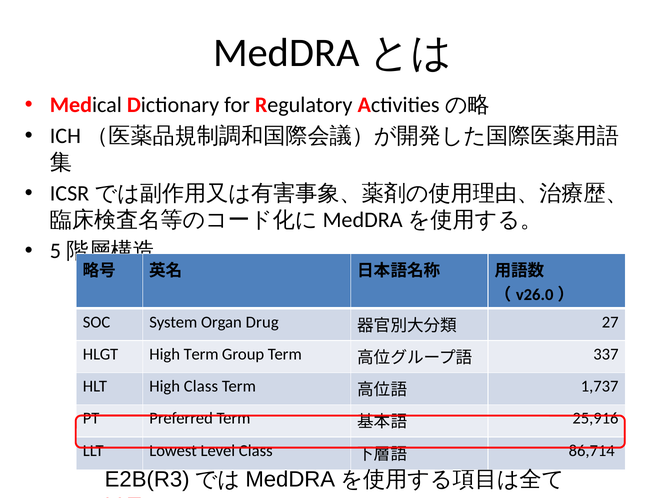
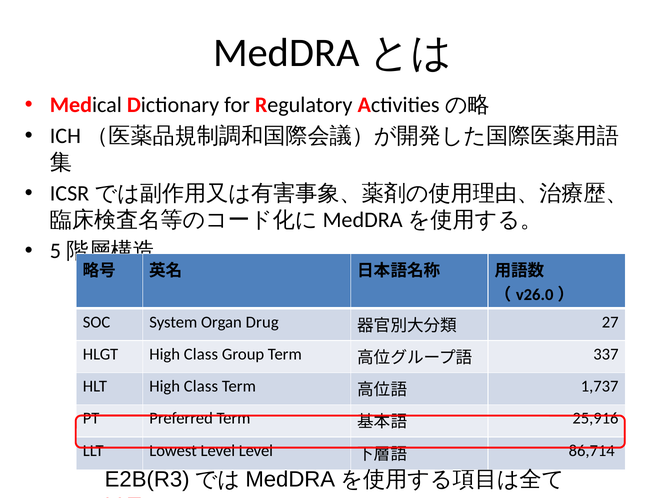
HLGT High Term: Term -> Class (201, 354)
Level Class: Class -> Level (256, 451)
